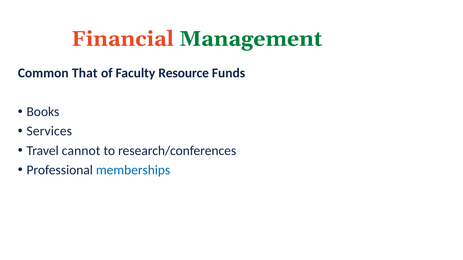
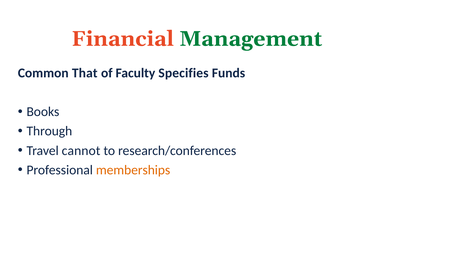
Resource: Resource -> Specifies (184, 73)
Services: Services -> Through (49, 131)
memberships colour: blue -> orange (133, 170)
